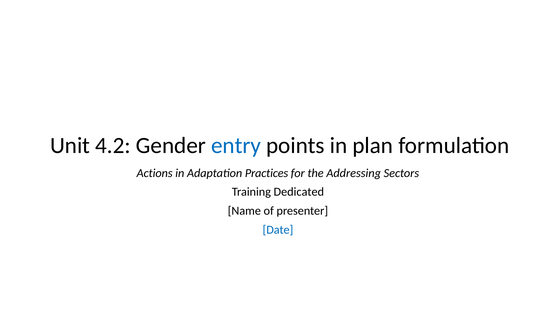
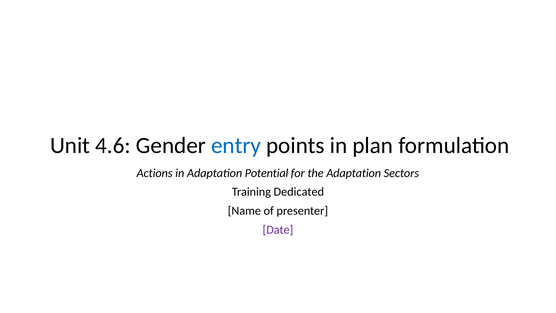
4.2: 4.2 -> 4.6 (113, 145)
Practices: Practices -> Potential (267, 173)
the Addressing: Addressing -> Adaptation (354, 173)
Date colour: blue -> purple (278, 230)
